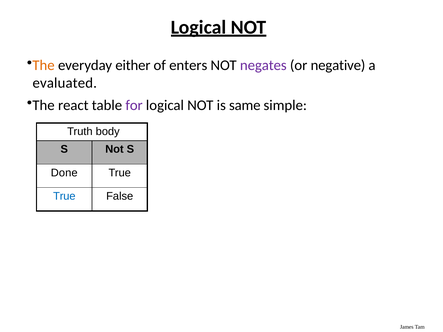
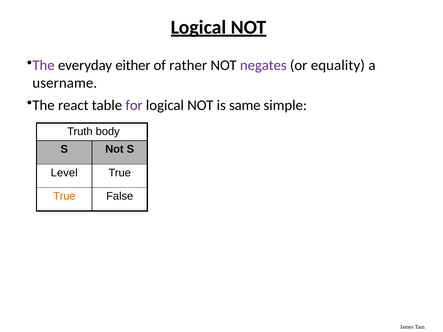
The colour: orange -> purple (44, 65)
enters: enters -> rather (188, 65)
negative: negative -> equality (338, 65)
evaluated: evaluated -> username (65, 83)
Done: Done -> Level (64, 173)
True colour: blue -> orange (64, 196)
